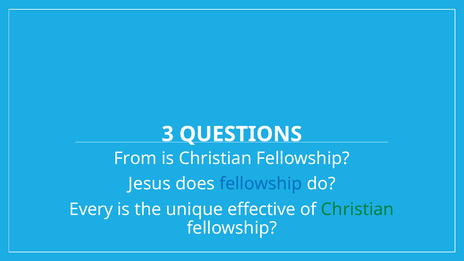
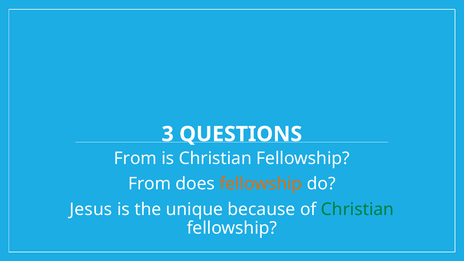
Jesus: Jesus -> From (150, 184)
fellowship colour: blue -> orange (261, 184)
Every: Every -> Jesus (91, 209)
effective: effective -> because (261, 209)
